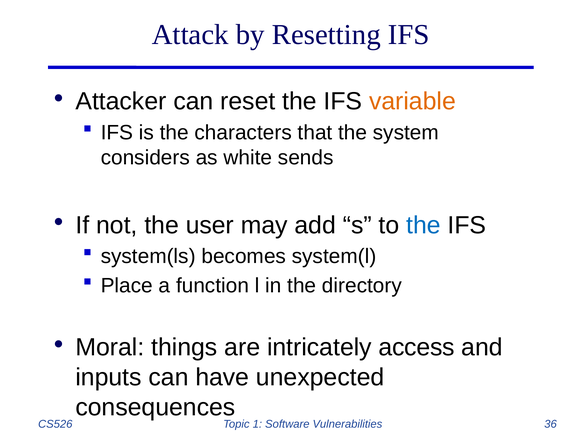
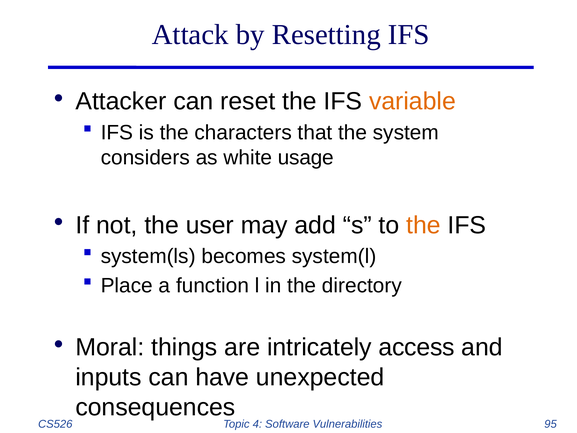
sends: sends -> usage (306, 158)
the colour: blue -> orange (423, 225)
1: 1 -> 4 (257, 424)
36: 36 -> 95 (551, 424)
